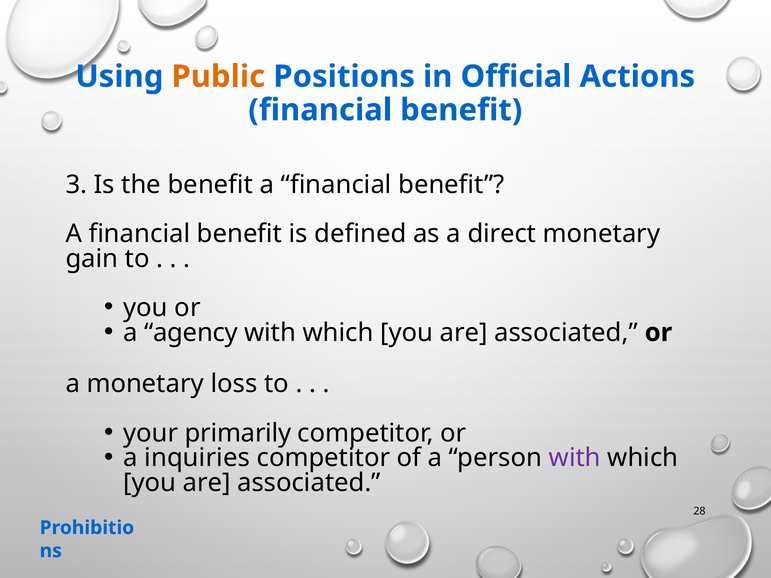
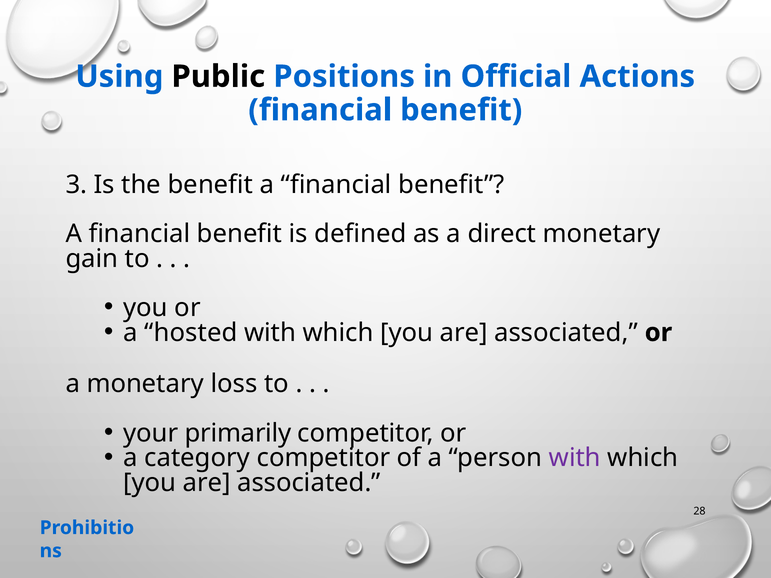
Public colour: orange -> black (218, 77)
agency: agency -> hosted (191, 333)
inquiries: inquiries -> category (197, 458)
